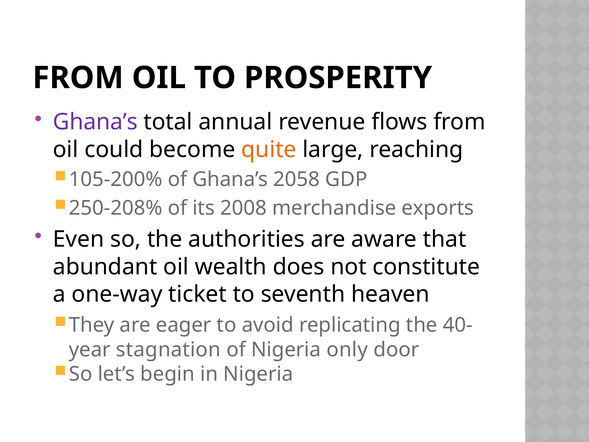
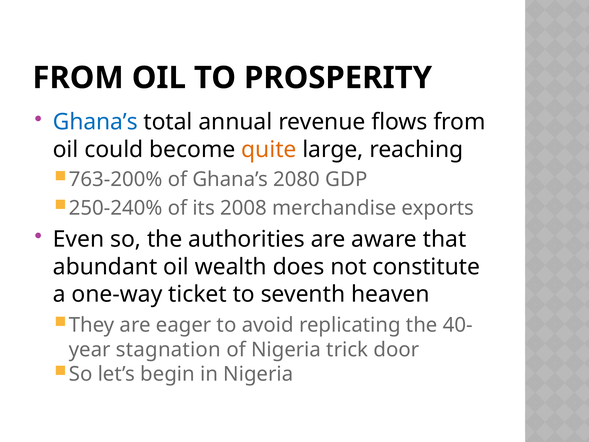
Ghana’s colour: purple -> blue (95, 122)
105-200%: 105-200% -> 763-200% (116, 179)
2058: 2058 -> 2080 (297, 179)
250-208%: 250-208% -> 250-240% (116, 208)
only: only -> trick (347, 349)
